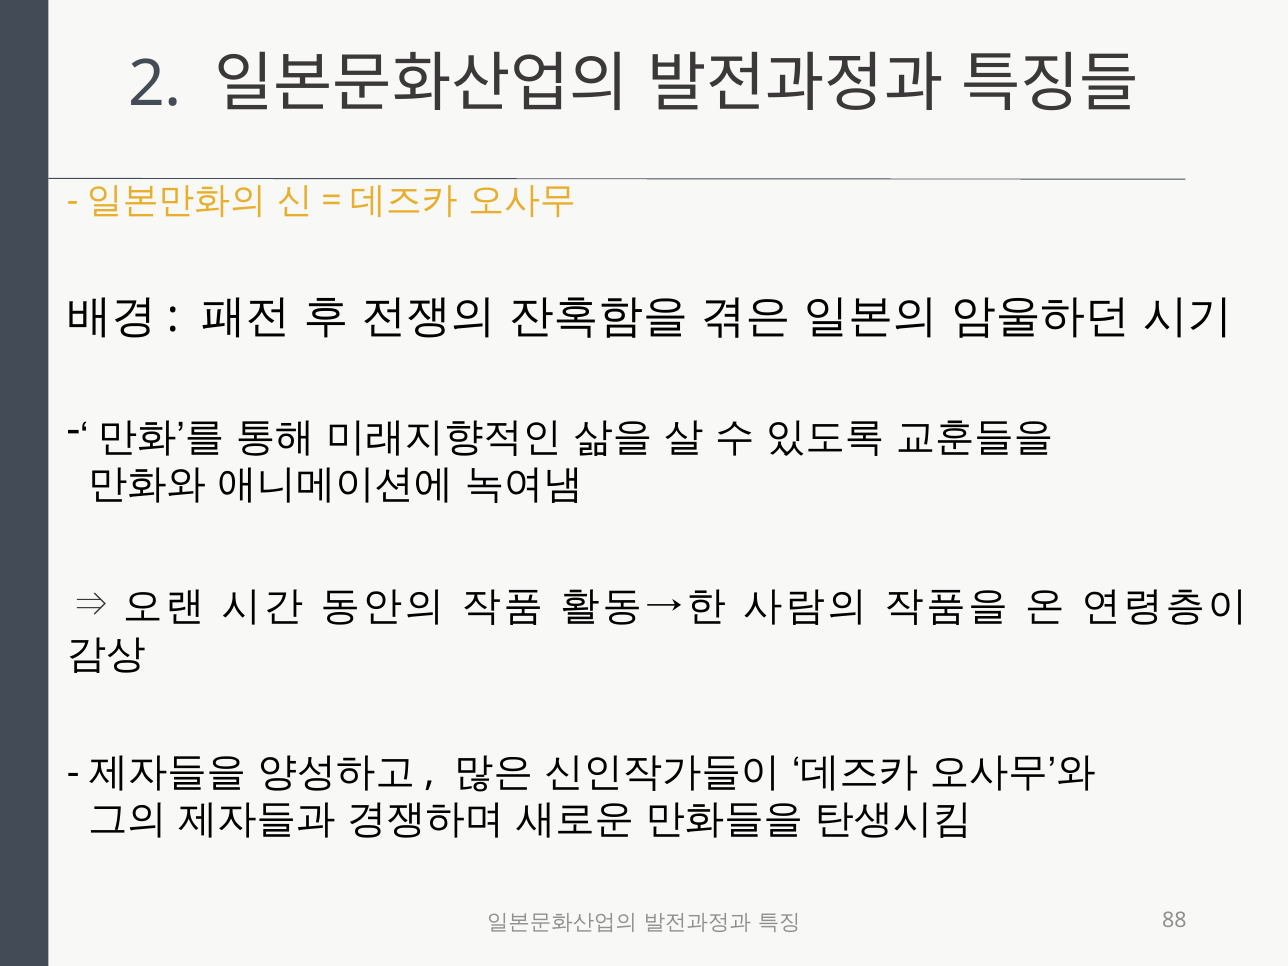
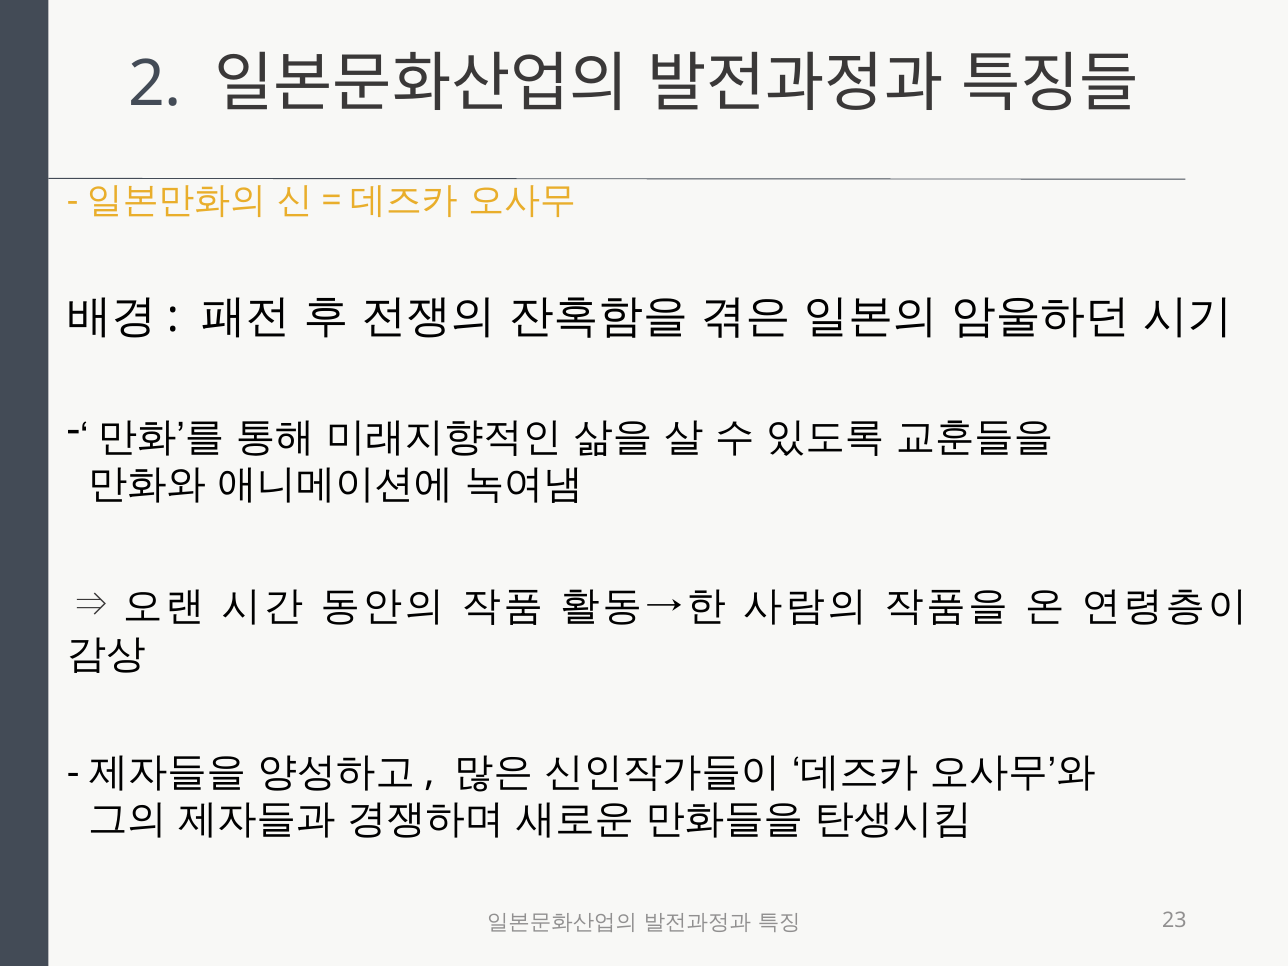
88: 88 -> 23 (1174, 921)
